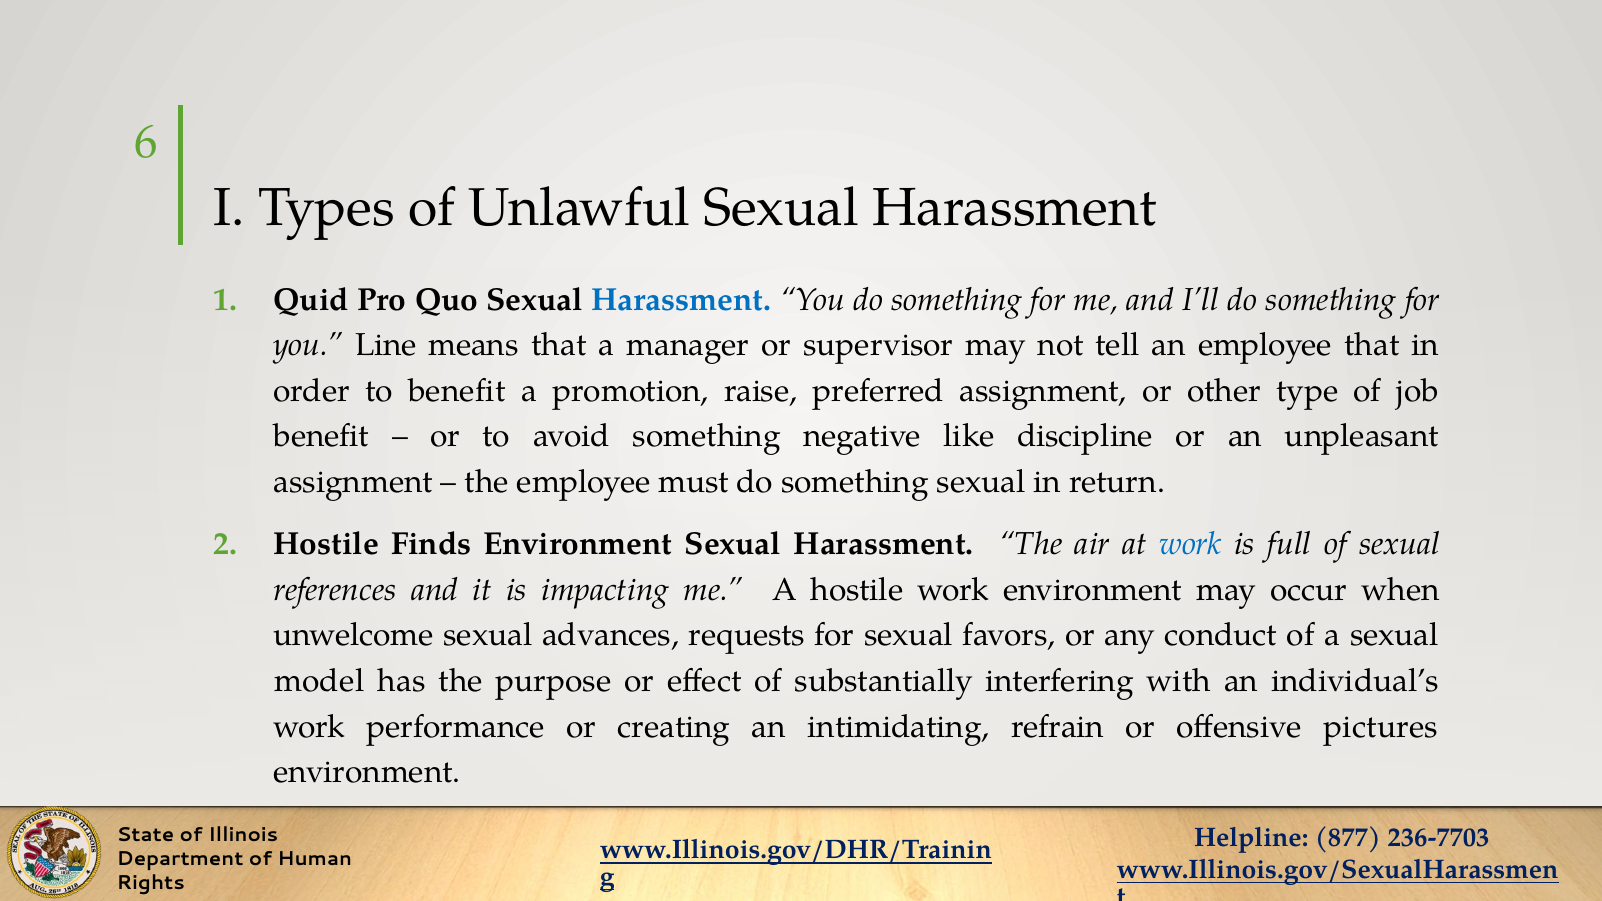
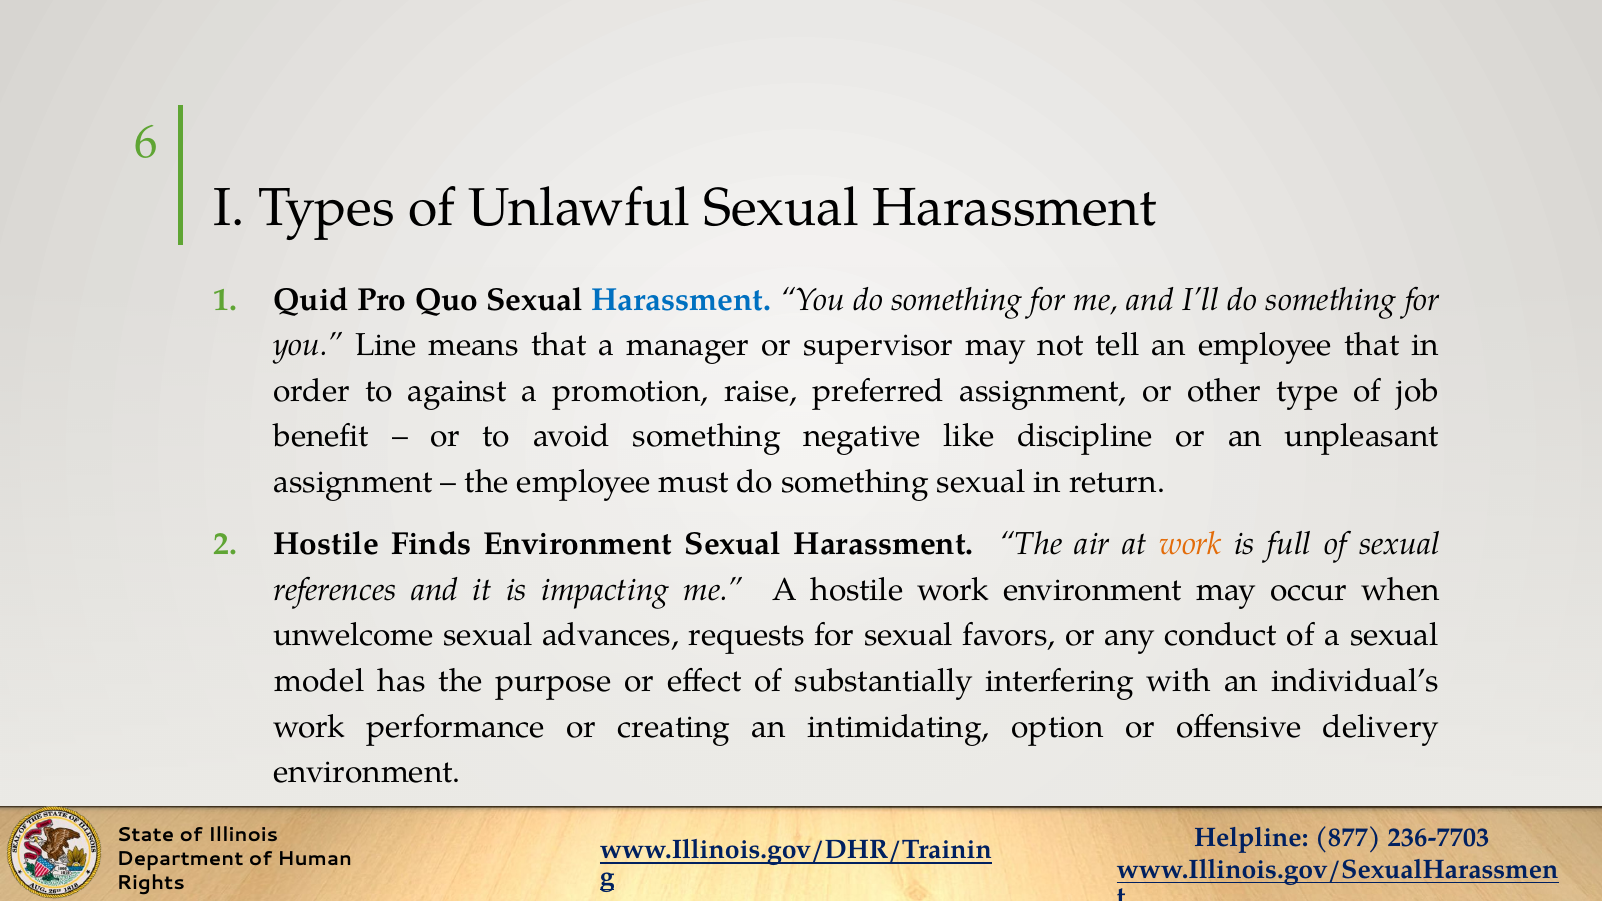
to benefit: benefit -> against (457, 391)
work colour: blue -> orange (1191, 544)
refrain: refrain -> option (1058, 727)
pictures: pictures -> delivery (1381, 727)
